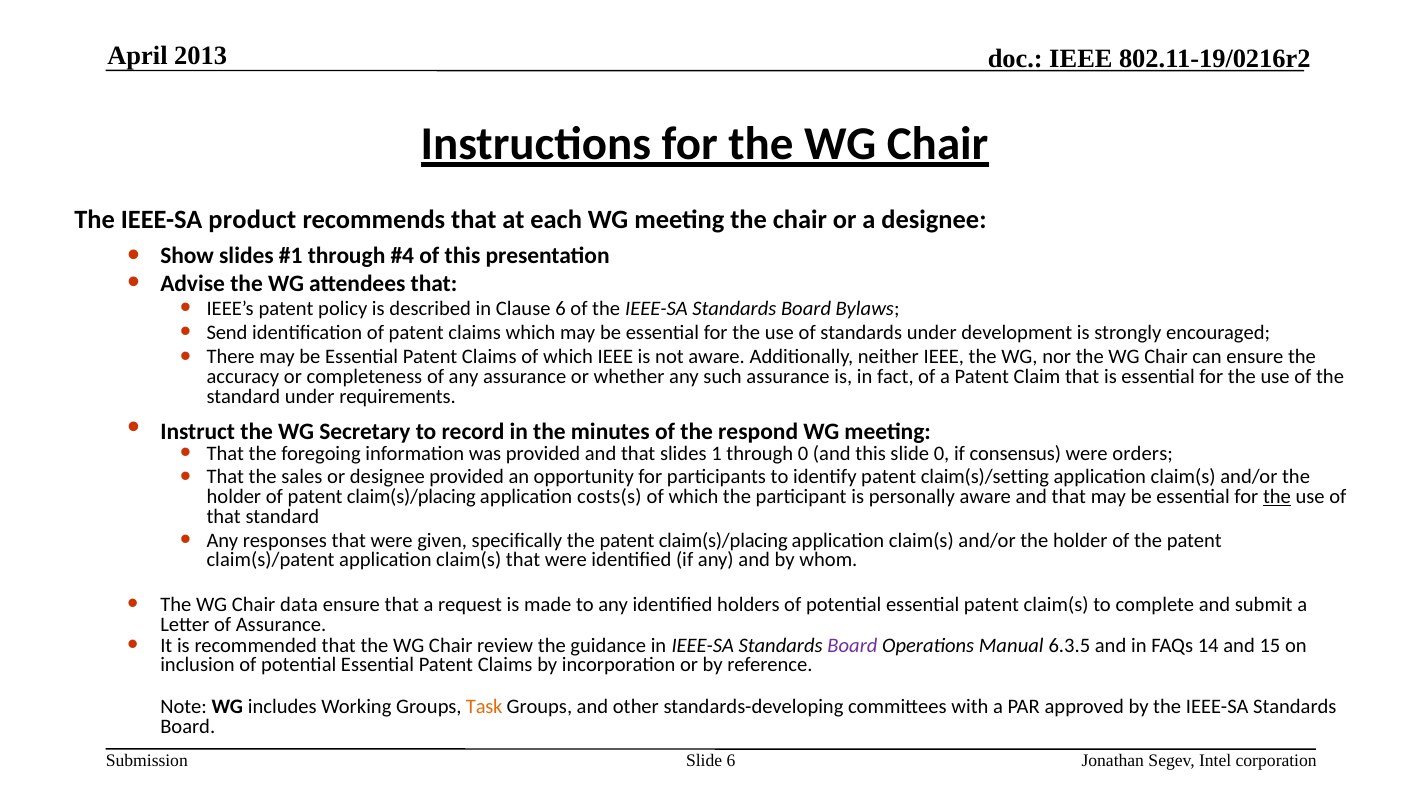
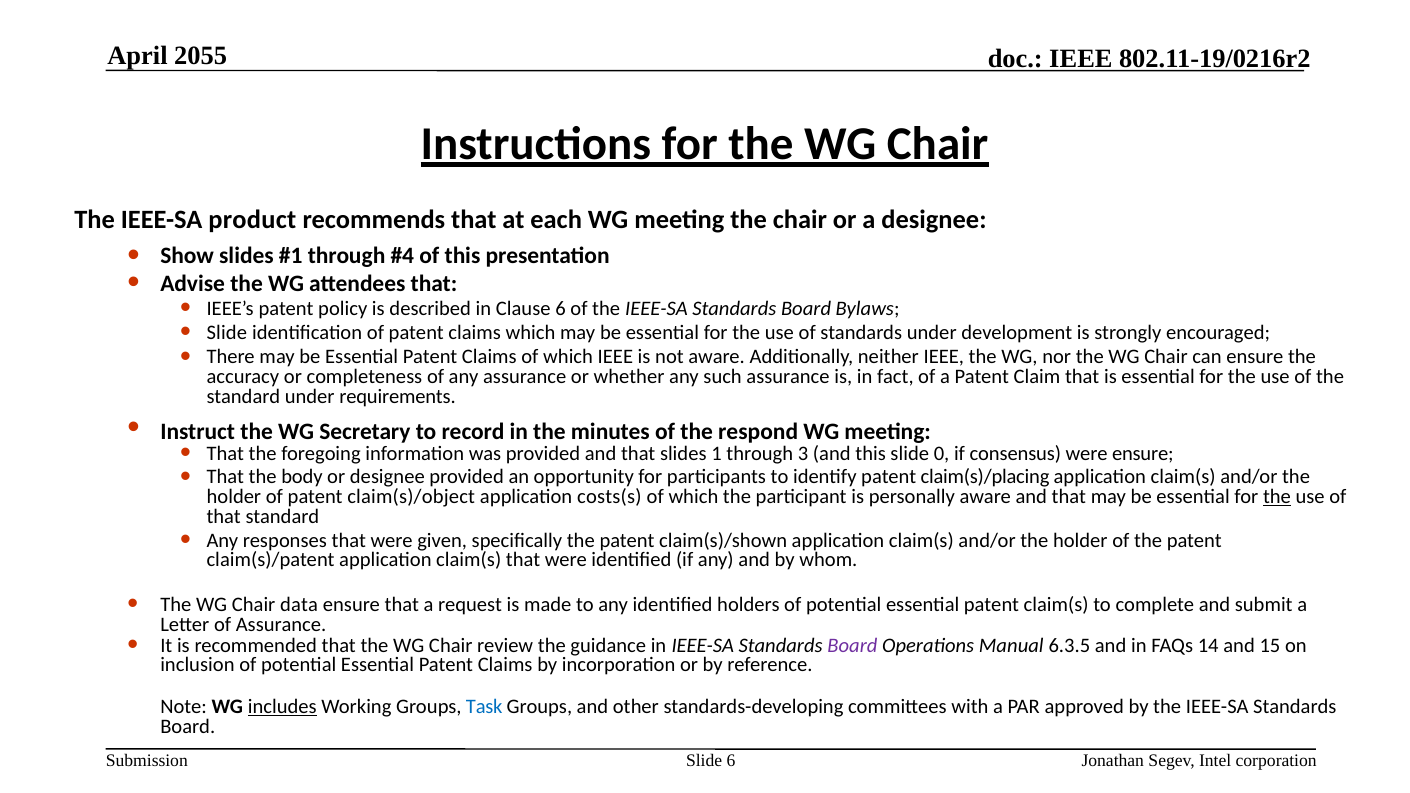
2013: 2013 -> 2055 (201, 56)
Send: Send -> Slide (227, 333)
through 0: 0 -> 3 (803, 453)
were orders: orders -> ensure (1143, 453)
sales: sales -> body (302, 477)
claim(s)/setting: claim(s)/setting -> claim(s)/placing (985, 477)
of patent claim(s)/placing: claim(s)/placing -> claim(s)/object (411, 497)
the patent claim(s)/placing: claim(s)/placing -> claim(s)/shown (723, 541)
includes underline: none -> present (282, 707)
Task colour: orange -> blue (484, 707)
